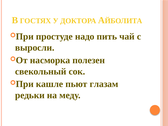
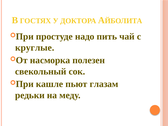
выросли: выросли -> круглые (35, 48)
